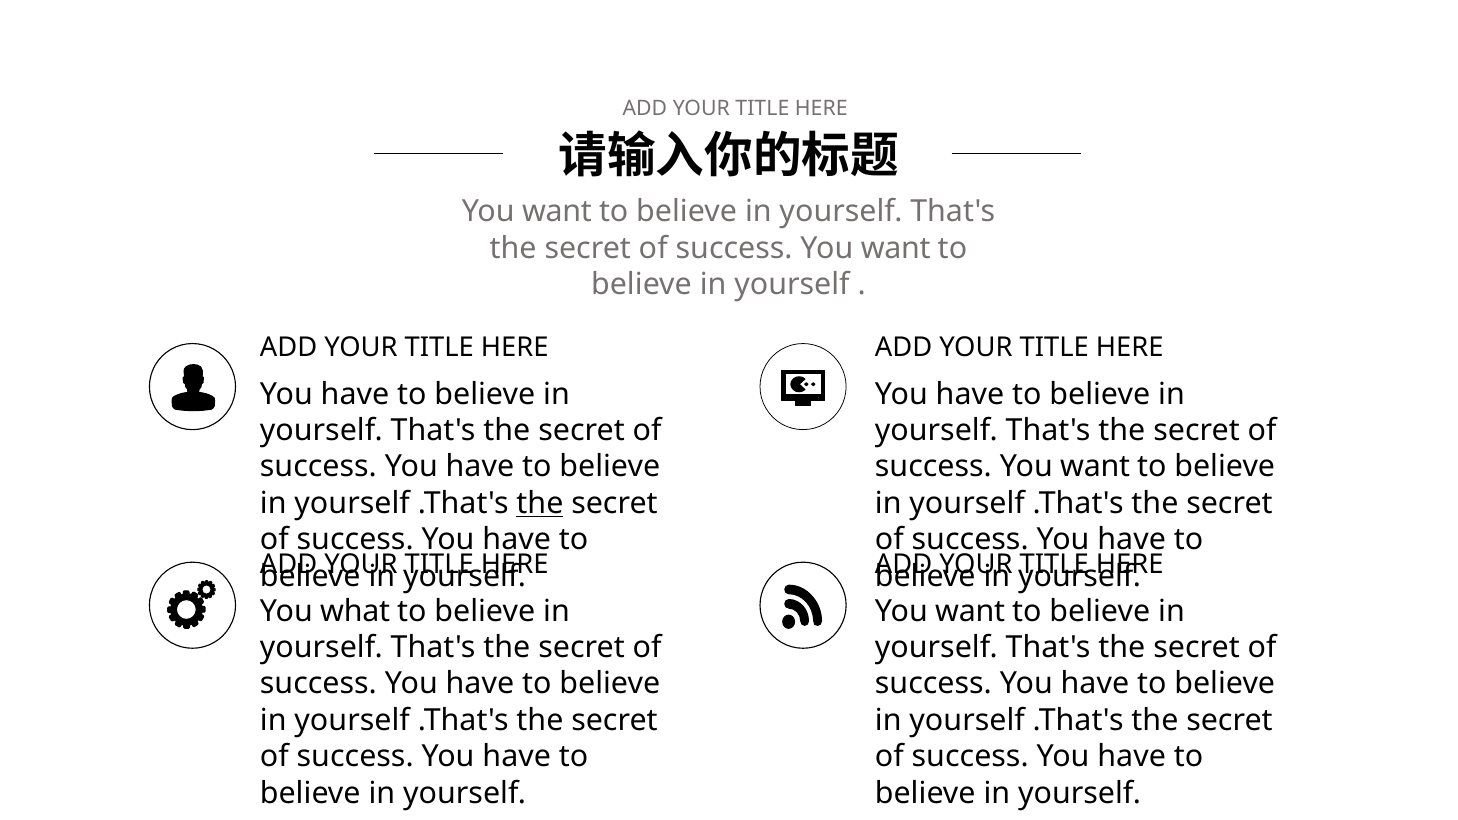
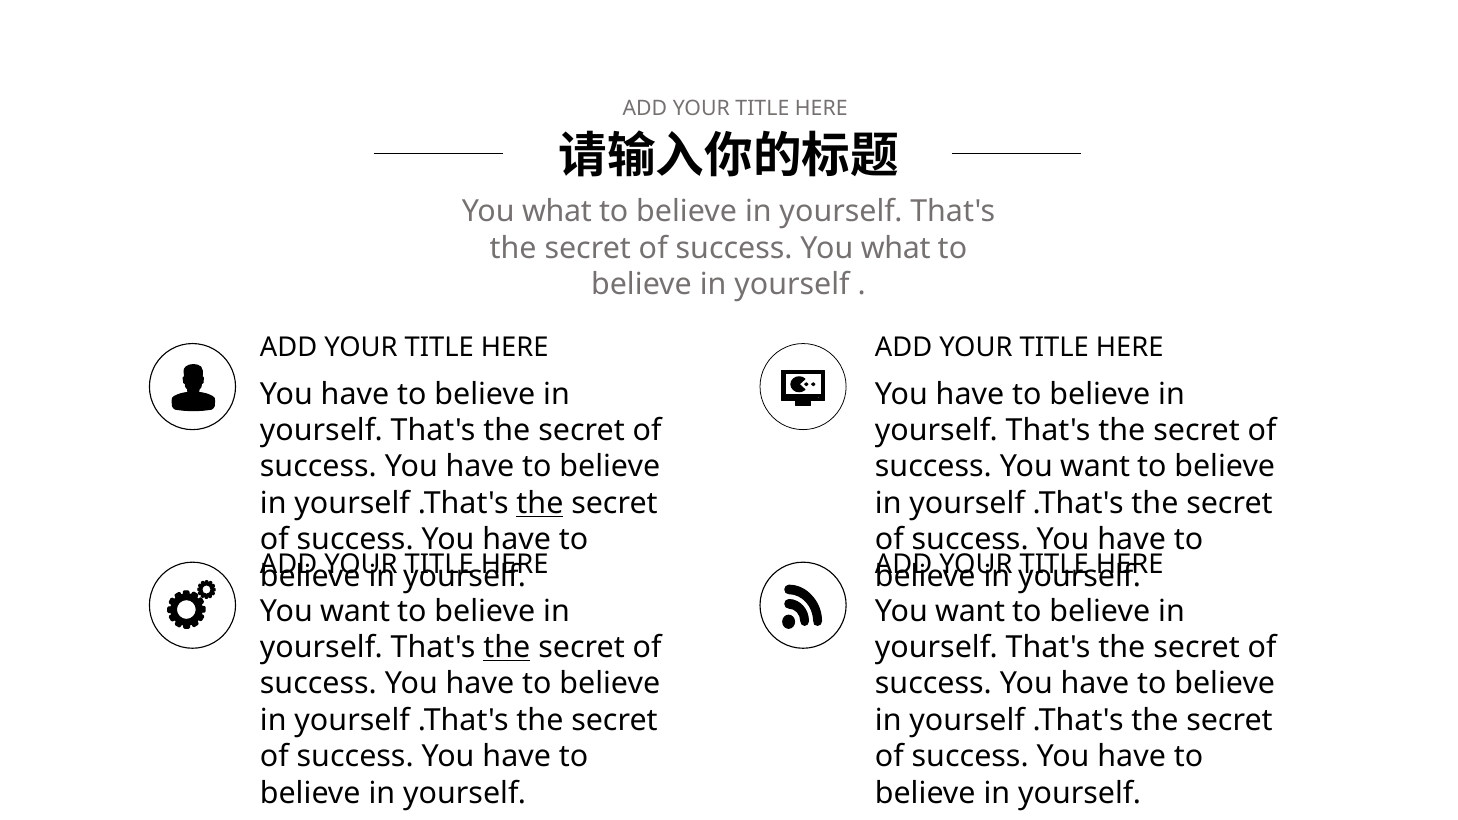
want: want -> what (557, 212)
want: want -> what (896, 248)
what: what -> want (355, 611)
the underline: none -> present (507, 648)
